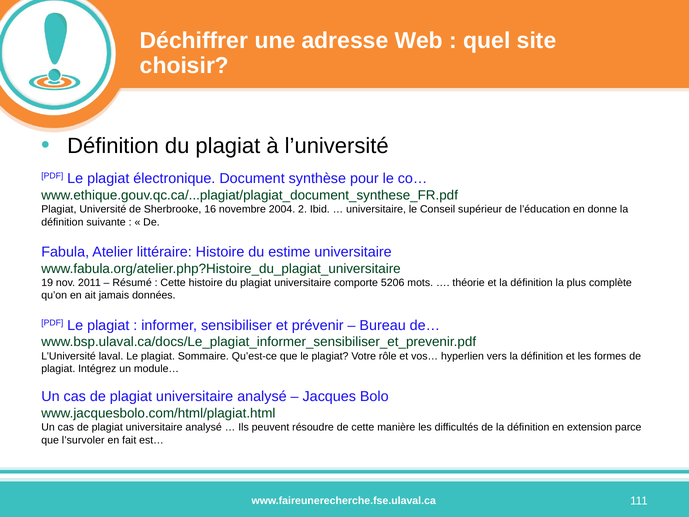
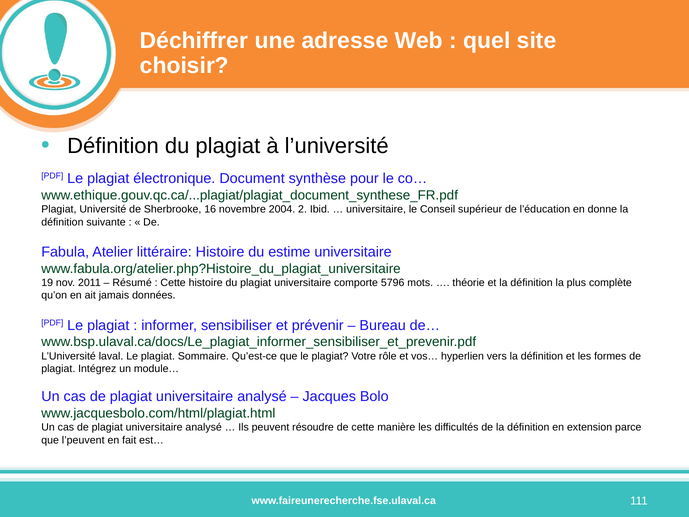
5206: 5206 -> 5796 (393, 283)
l’survoler: l’survoler -> l’peuvent (83, 440)
